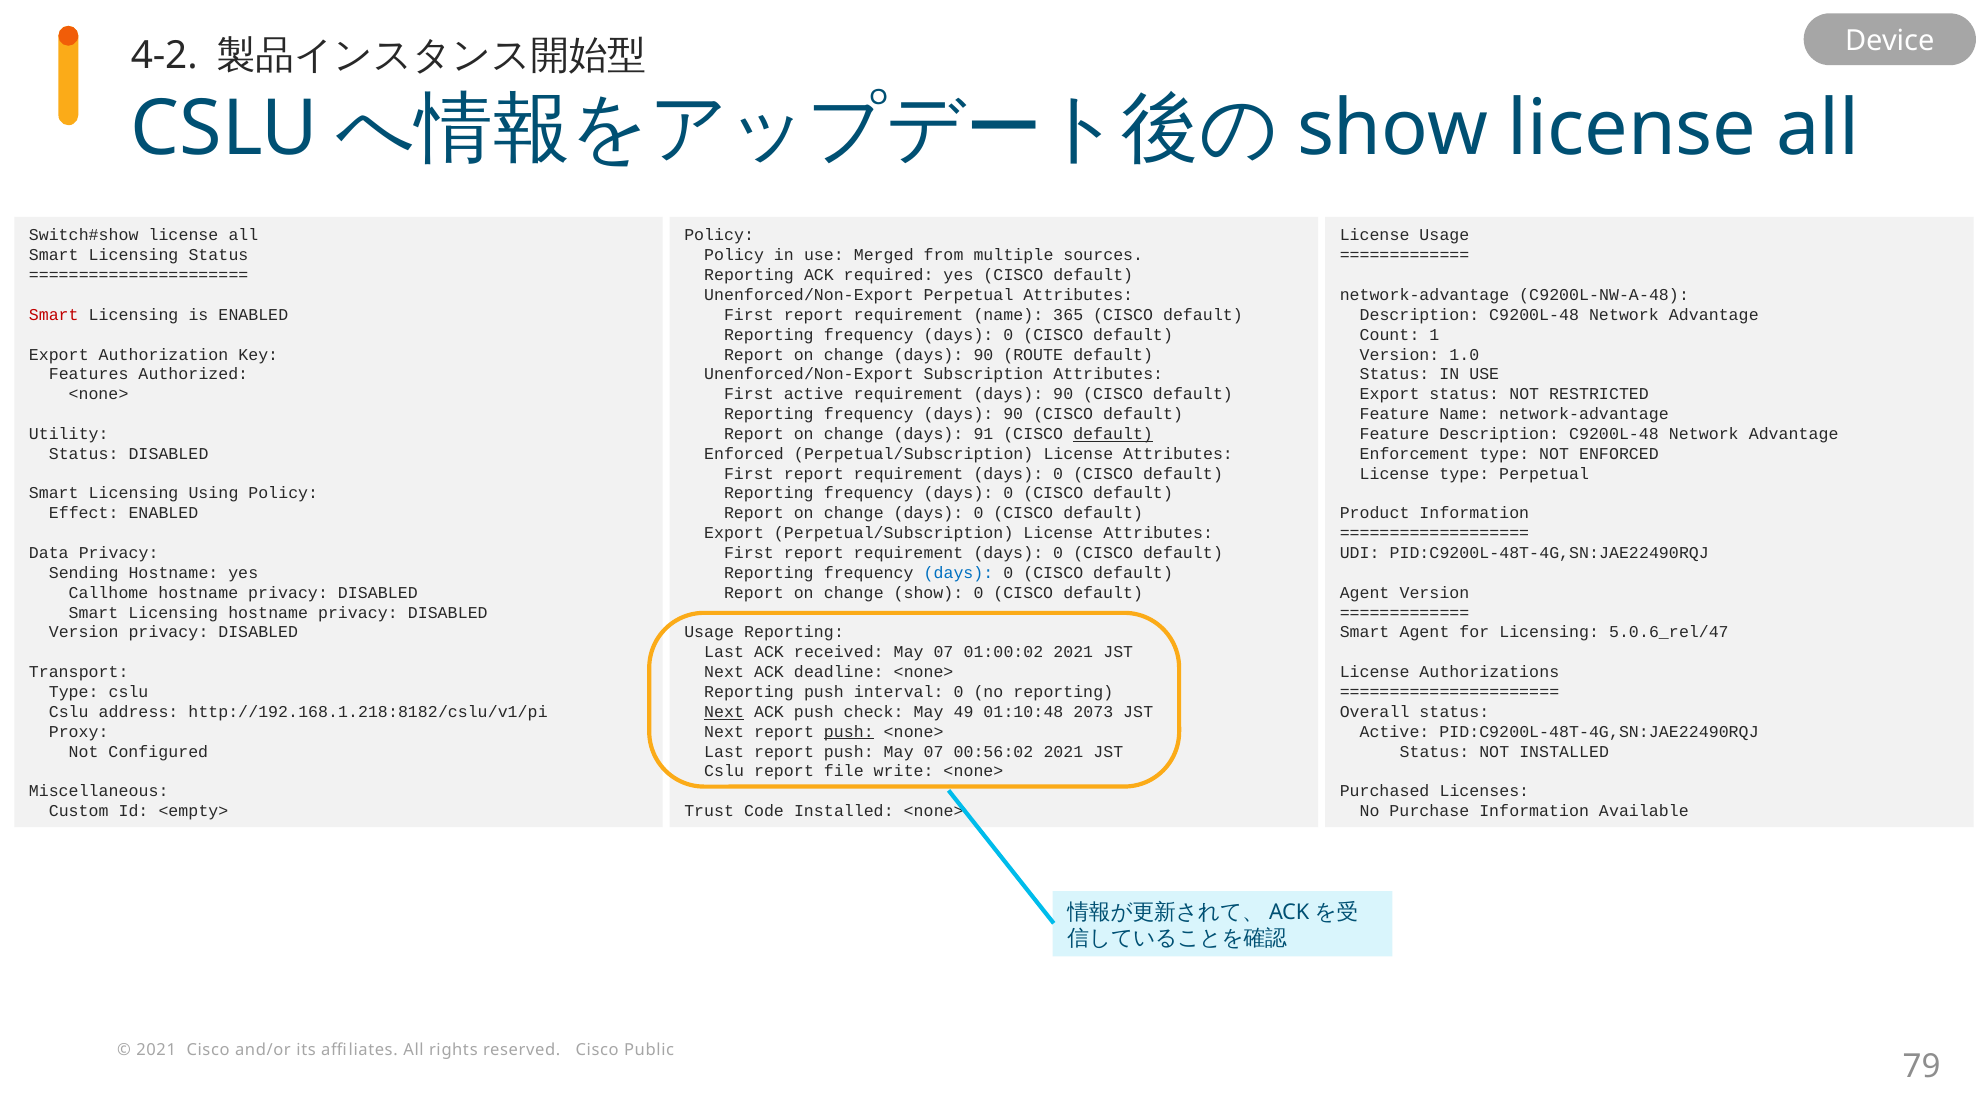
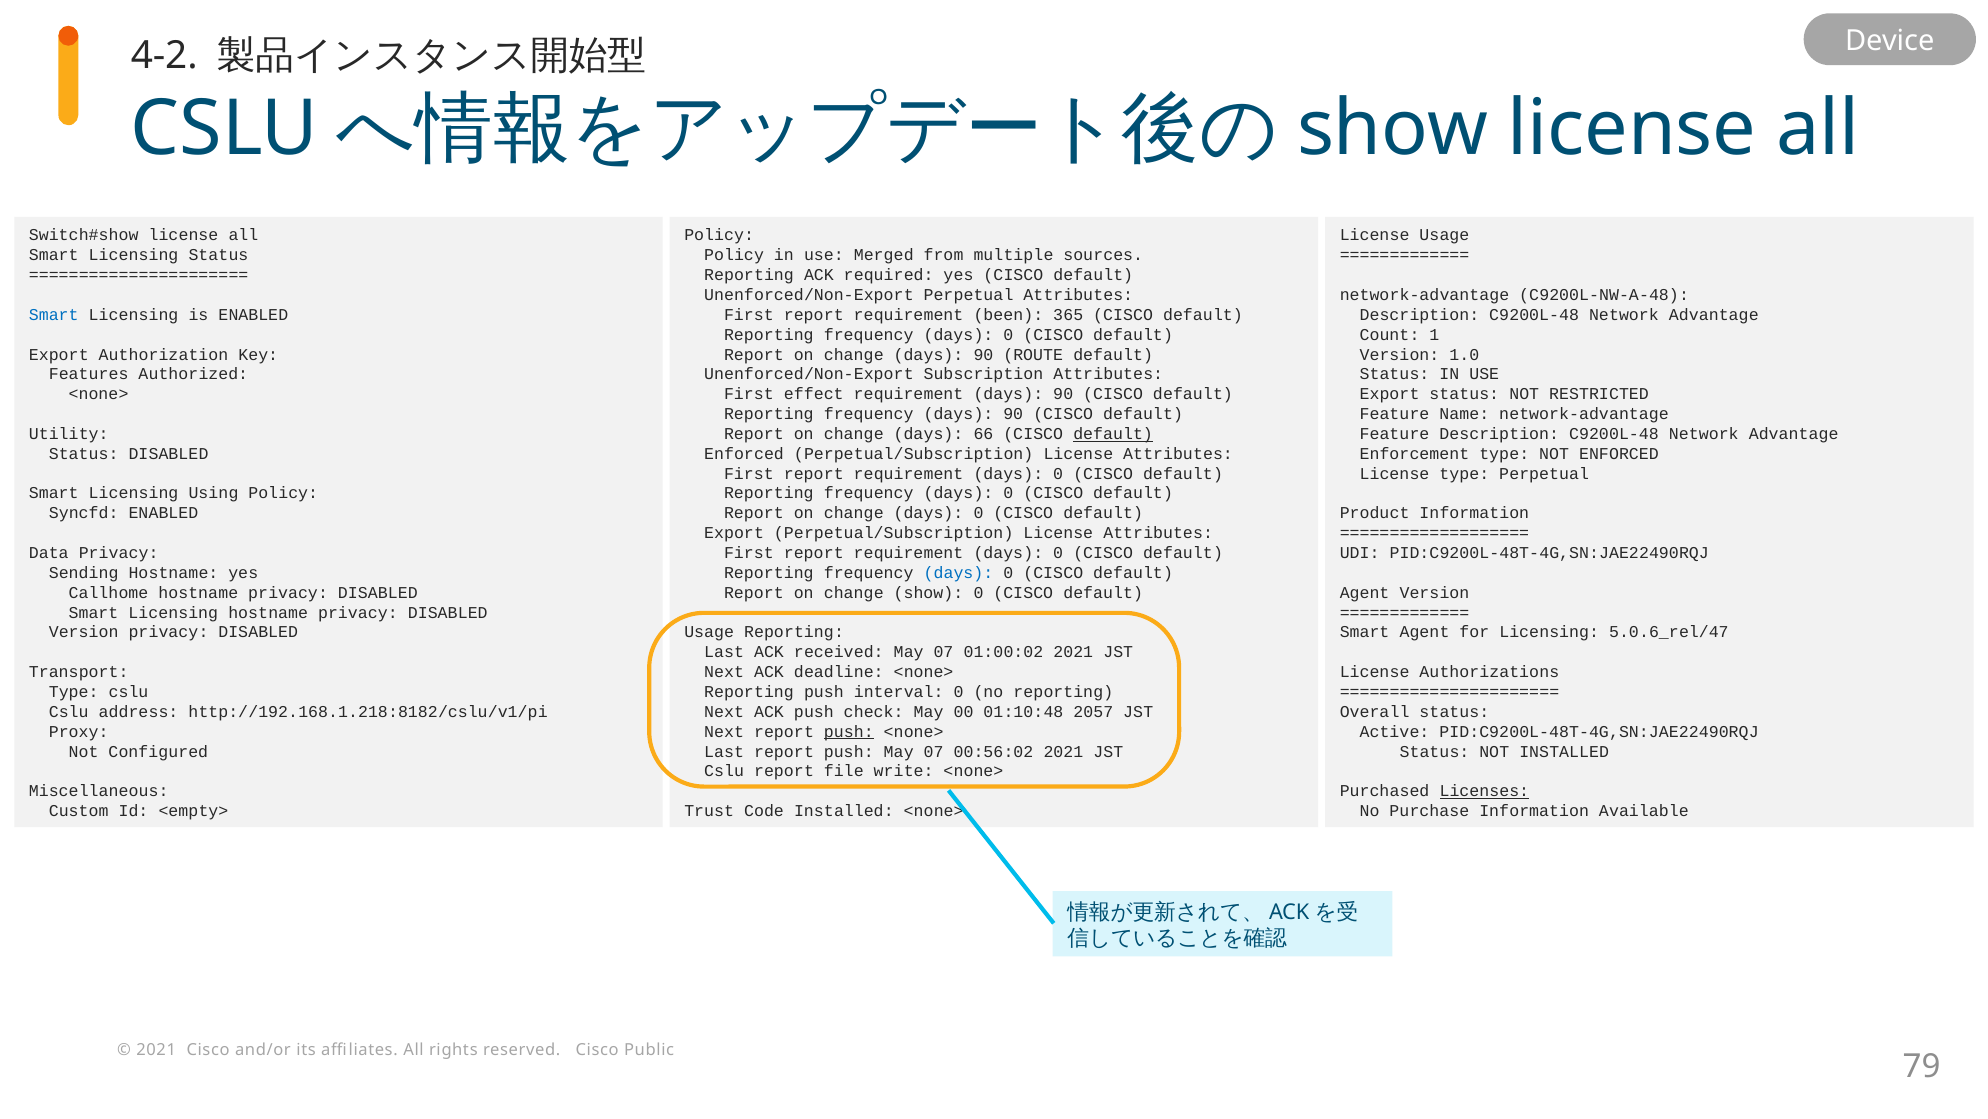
Smart colour: red -> blue (54, 315)
requirement name: name -> been (1008, 315)
First active: active -> effect (814, 394)
91: 91 -> 66 (983, 434)
Effect: Effect -> Syncfd (84, 513)
Next underline: present -> none (724, 711)
49: 49 -> 00 (964, 711)
2073: 2073 -> 2057 (1093, 711)
Licenses underline: none -> present (1484, 791)
